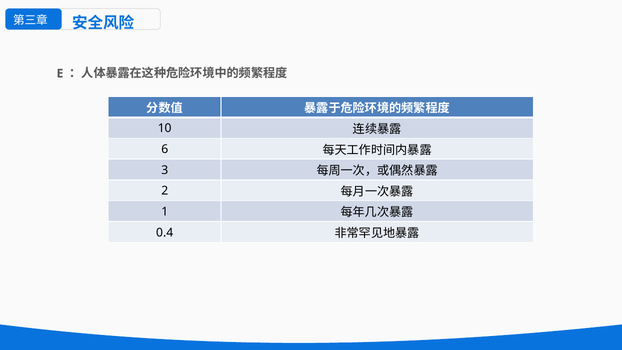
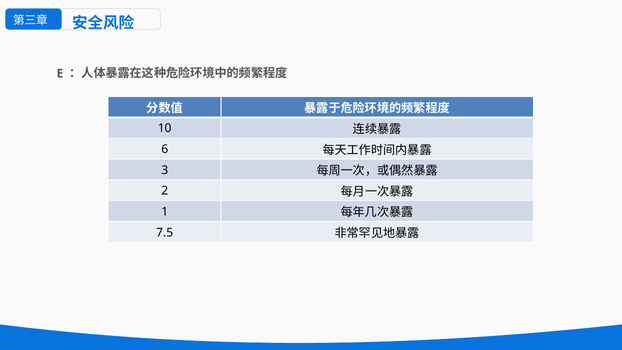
0.4: 0.4 -> 7.5 (165, 232)
